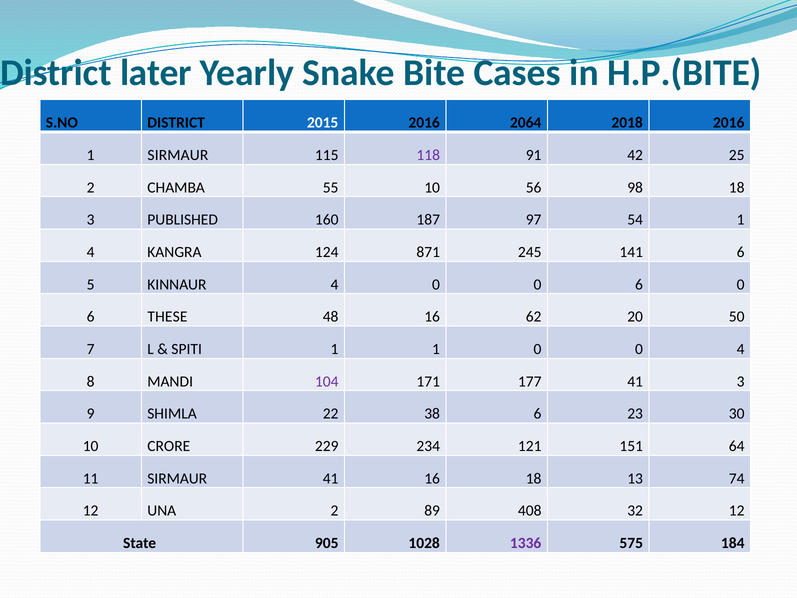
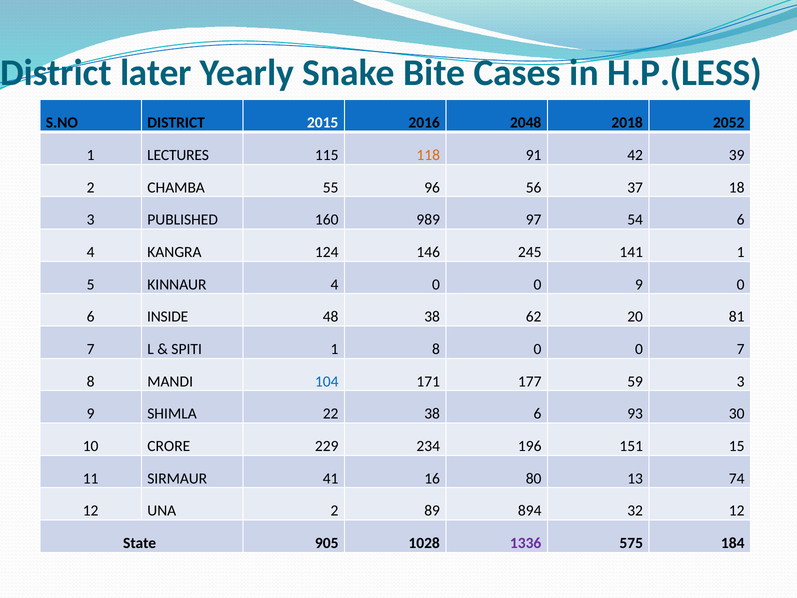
H.P.(BITE: H.P.(BITE -> H.P.(LESS (684, 73)
2064: 2064 -> 2048 (526, 123)
2018 2016: 2016 -> 2052 (729, 123)
1 SIRMAUR: SIRMAUR -> LECTURES (178, 155)
118 colour: purple -> orange (428, 155)
25: 25 -> 39 (737, 155)
55 10: 10 -> 96 (432, 187)
98: 98 -> 37 (635, 187)
187: 187 -> 989 (428, 220)
54 1: 1 -> 6 (741, 220)
871: 871 -> 146 (428, 252)
141 6: 6 -> 1 (741, 252)
0 0 6: 6 -> 9 (639, 284)
THESE: THESE -> INSIDE (168, 317)
48 16: 16 -> 38 (432, 317)
50: 50 -> 81 (737, 317)
1 1: 1 -> 8 (436, 349)
0 4: 4 -> 7 (741, 349)
104 colour: purple -> blue (327, 381)
177 41: 41 -> 59 (635, 381)
23: 23 -> 93 (635, 414)
121: 121 -> 196 (530, 446)
64: 64 -> 15 (737, 446)
16 18: 18 -> 80 (534, 478)
408: 408 -> 894 (530, 511)
